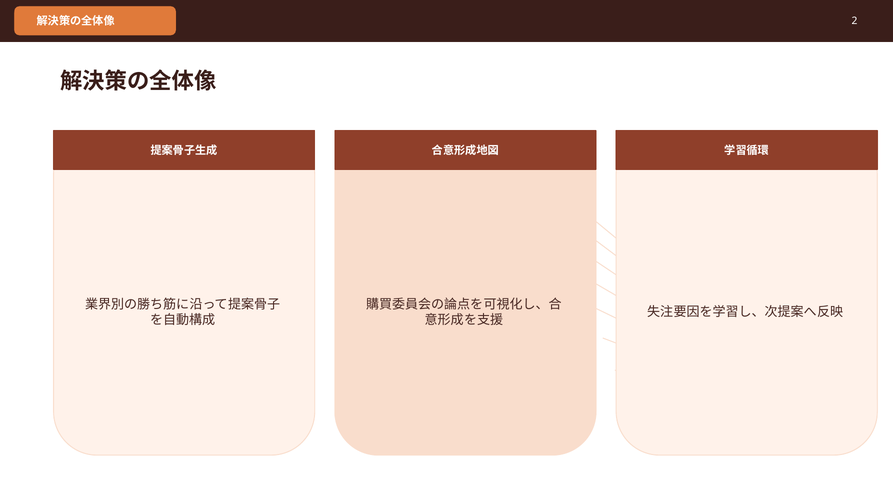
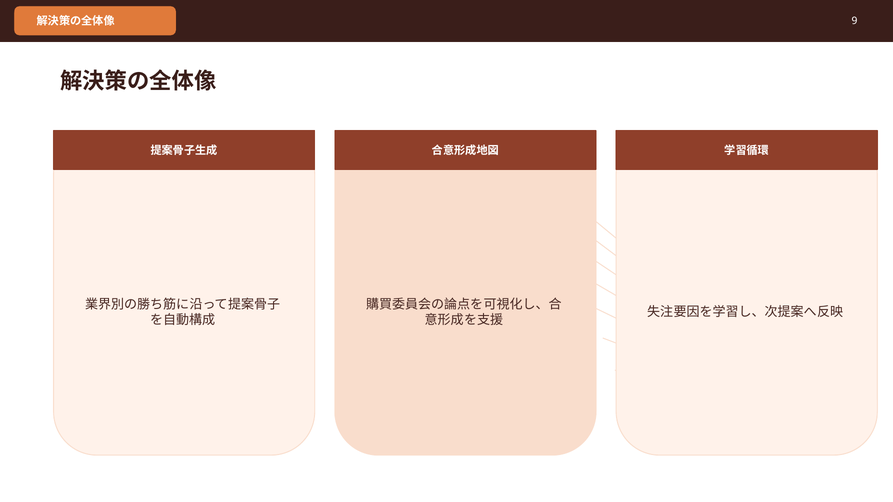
2: 2 -> 9 (855, 21)
